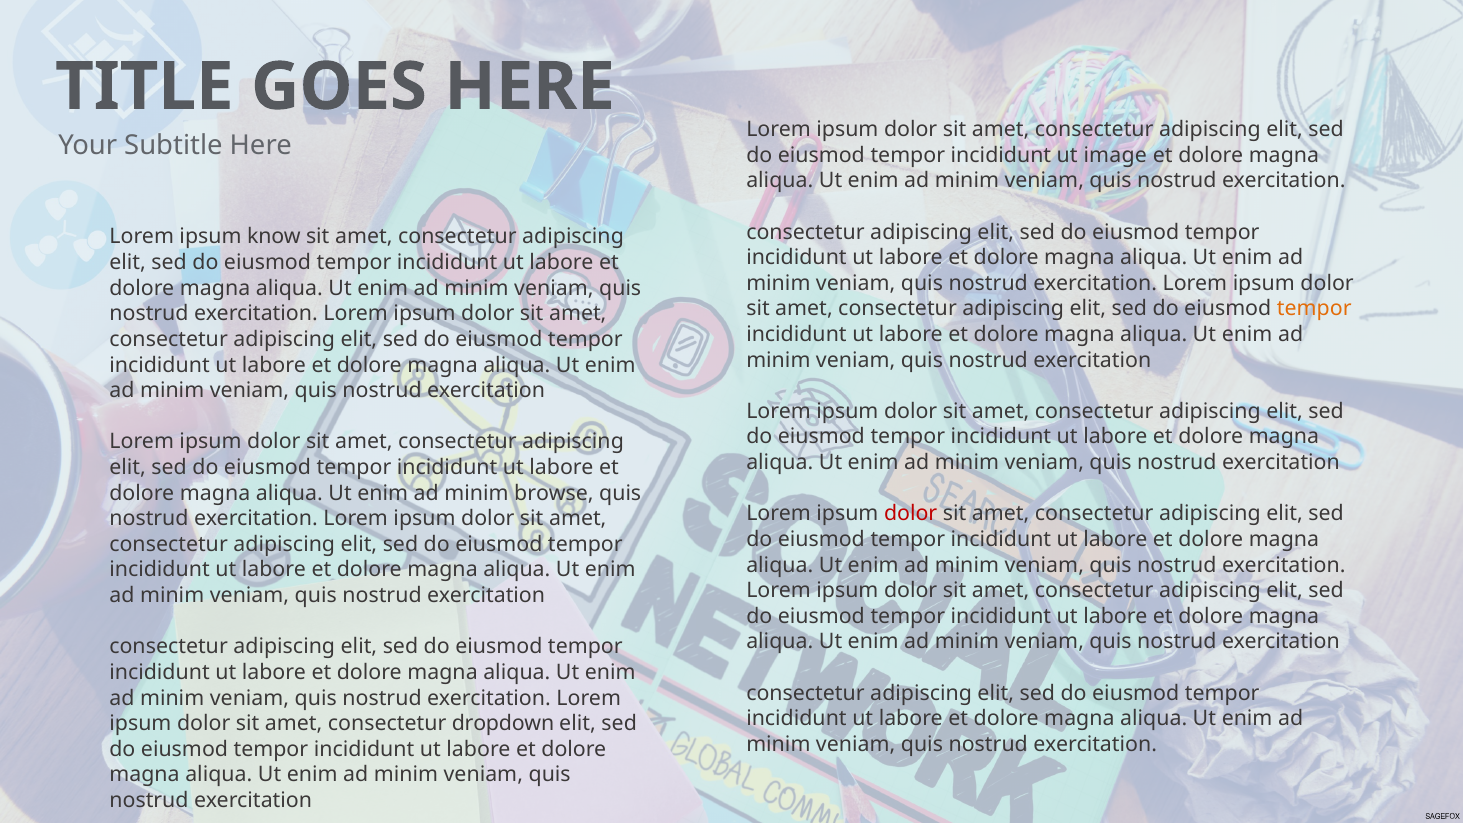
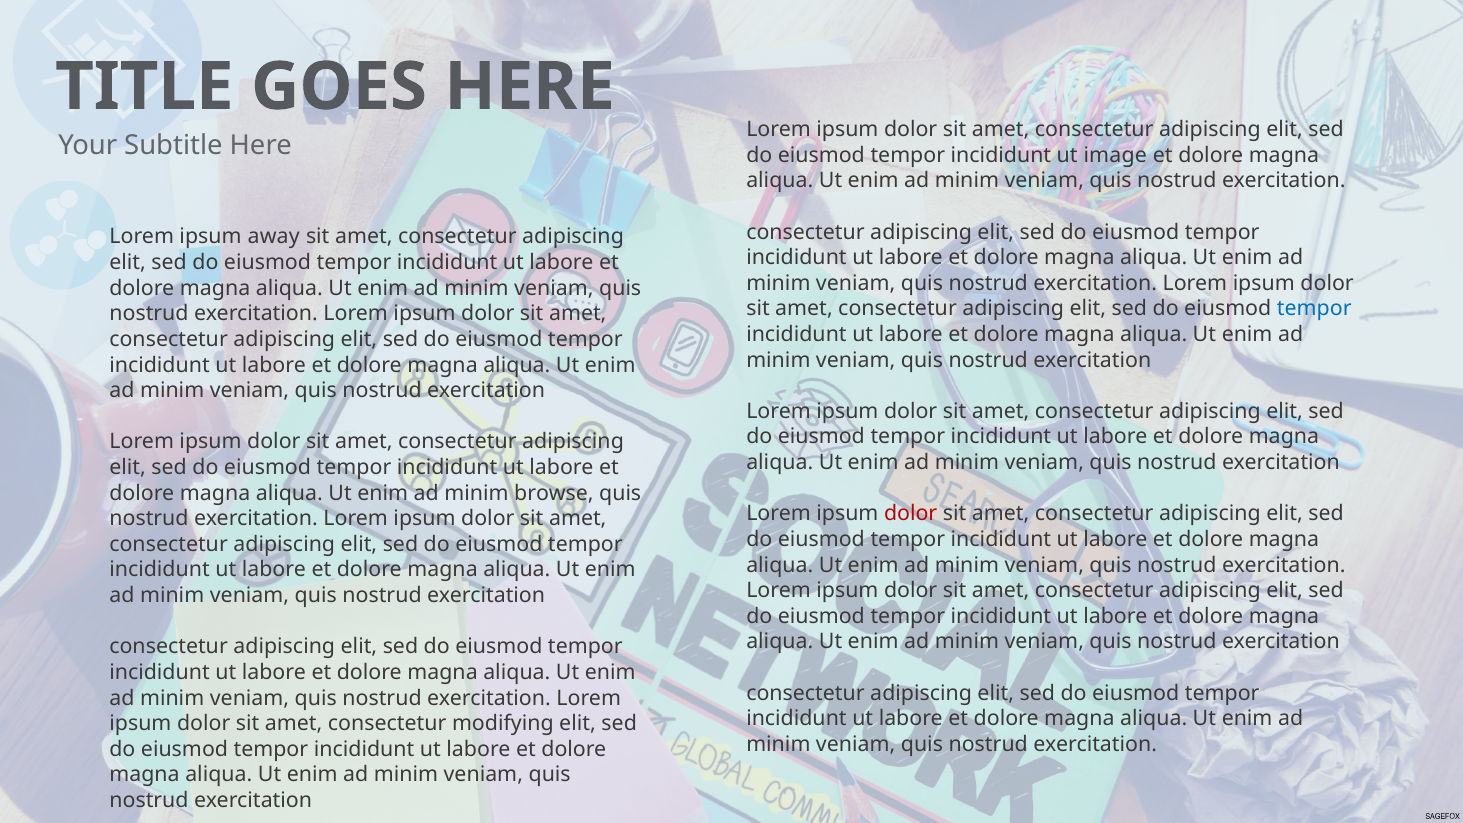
know: know -> away (274, 237)
tempor colour: orange -> blue (1314, 309)
dropdown: dropdown -> modifying (503, 724)
